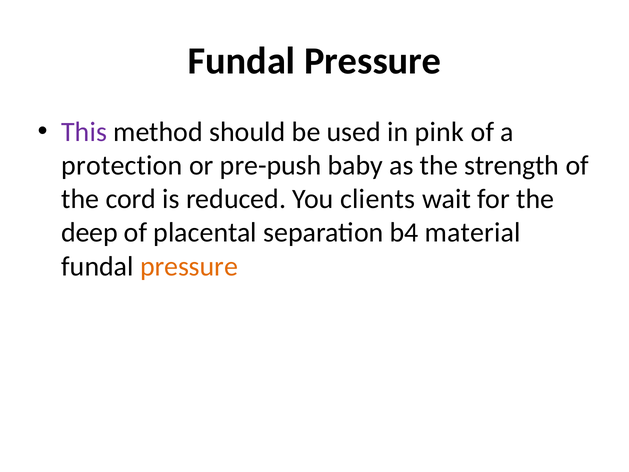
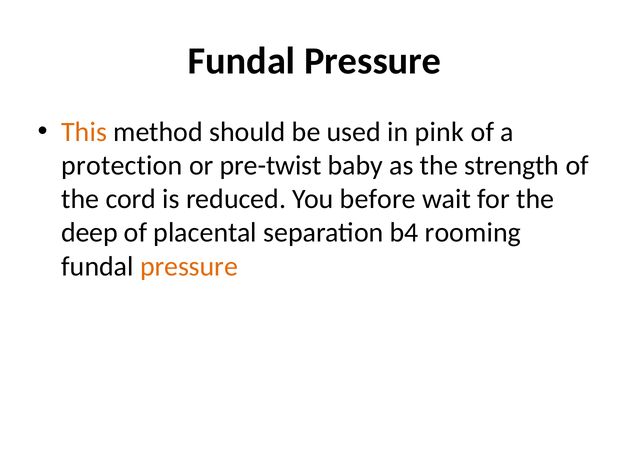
This colour: purple -> orange (84, 132)
pre-push: pre-push -> pre-twist (271, 166)
clients: clients -> before (378, 199)
material: material -> rooming (473, 233)
